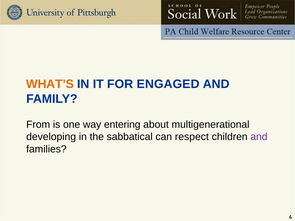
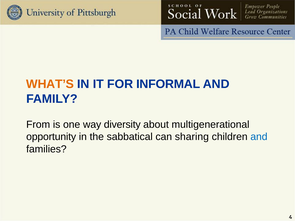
ENGAGED: ENGAGED -> INFORMAL (168, 84)
entering: entering -> diversity (122, 125)
developing: developing -> opportunity (51, 137)
respect: respect -> sharing (192, 137)
and colour: purple -> blue (259, 137)
